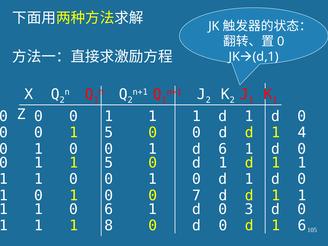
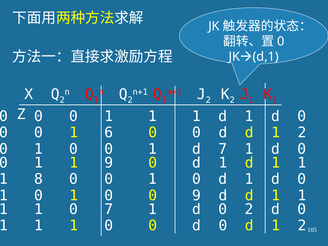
0 1 5: 5 -> 6 (109, 133)
d d 1 4: 4 -> 2 (302, 133)
d 6: 6 -> 7 (223, 149)
1 1 5: 5 -> 9 (109, 163)
1: 1 -> 8 (38, 179)
0 7: 7 -> 9 (197, 196)
0 6: 6 -> 7 (109, 209)
0 3: 3 -> 2 (249, 209)
8: 8 -> 0 (109, 226)
0 d 1 6: 6 -> 2 (302, 226)
